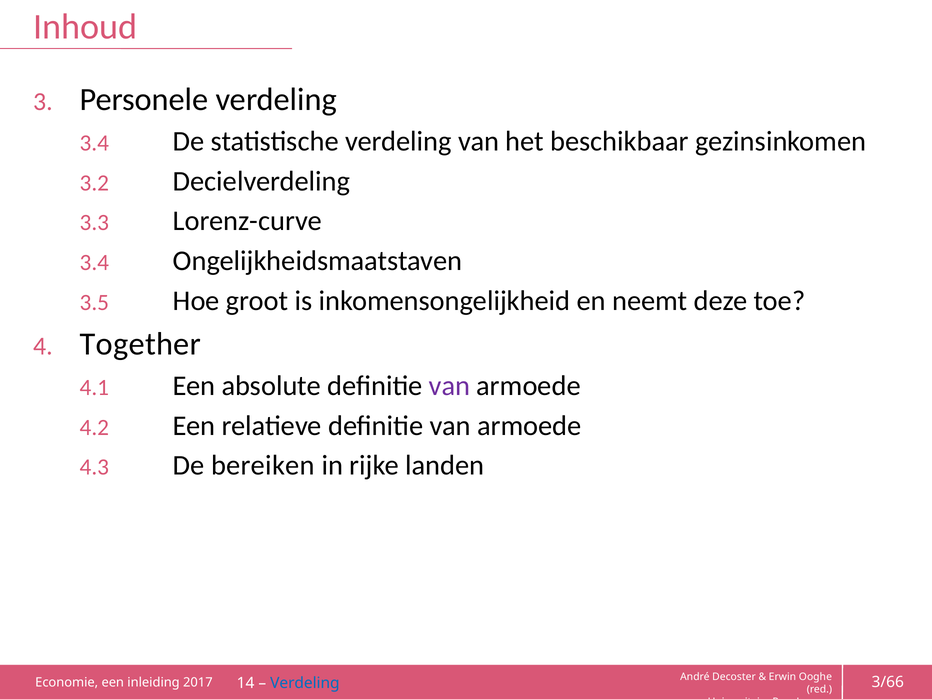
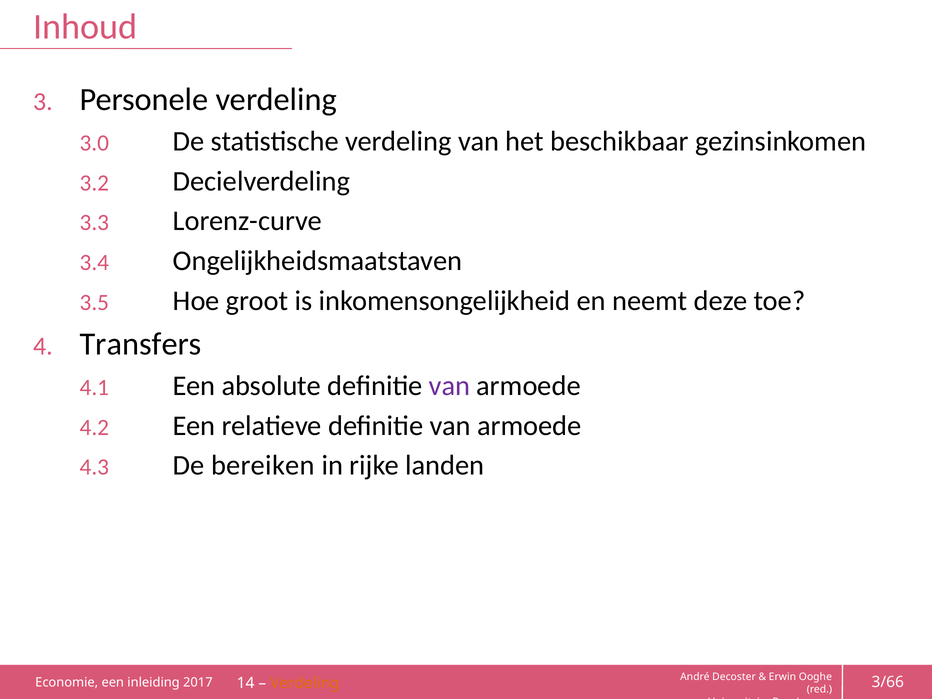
3.4: 3.4 -> 3.0 (94, 143)
Together: Together -> Transfers (141, 344)
Verdeling colour: blue -> orange (305, 683)
